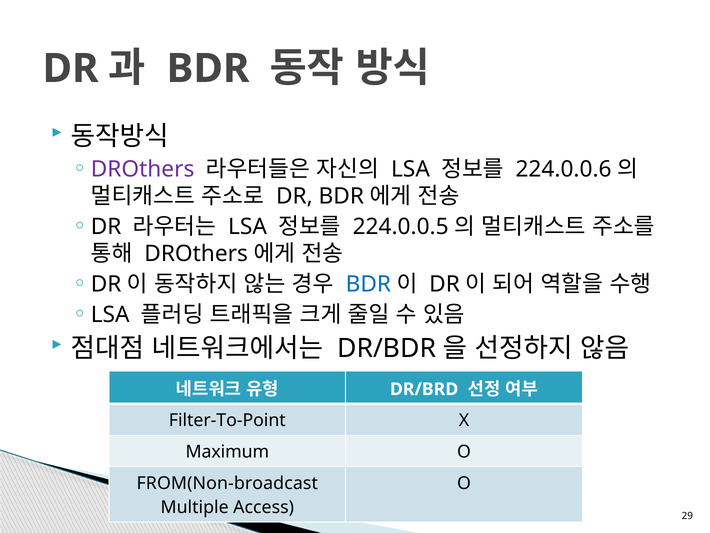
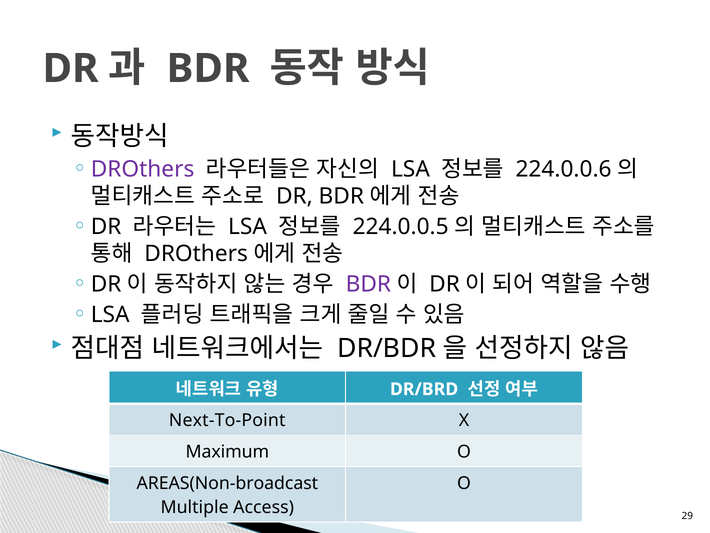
BDR colour: blue -> purple (368, 284)
Filter-To-Point: Filter-To-Point -> Next-To-Point (227, 420)
FROM(Non-broadcast: FROM(Non-broadcast -> AREAS(Non-broadcast (227, 483)
